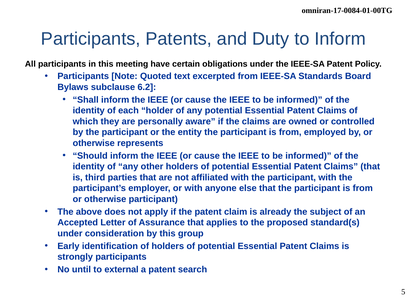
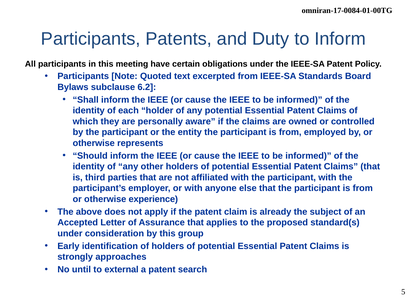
otherwise participant: participant -> experience (153, 199)
strongly participants: participants -> approaches (121, 257)
